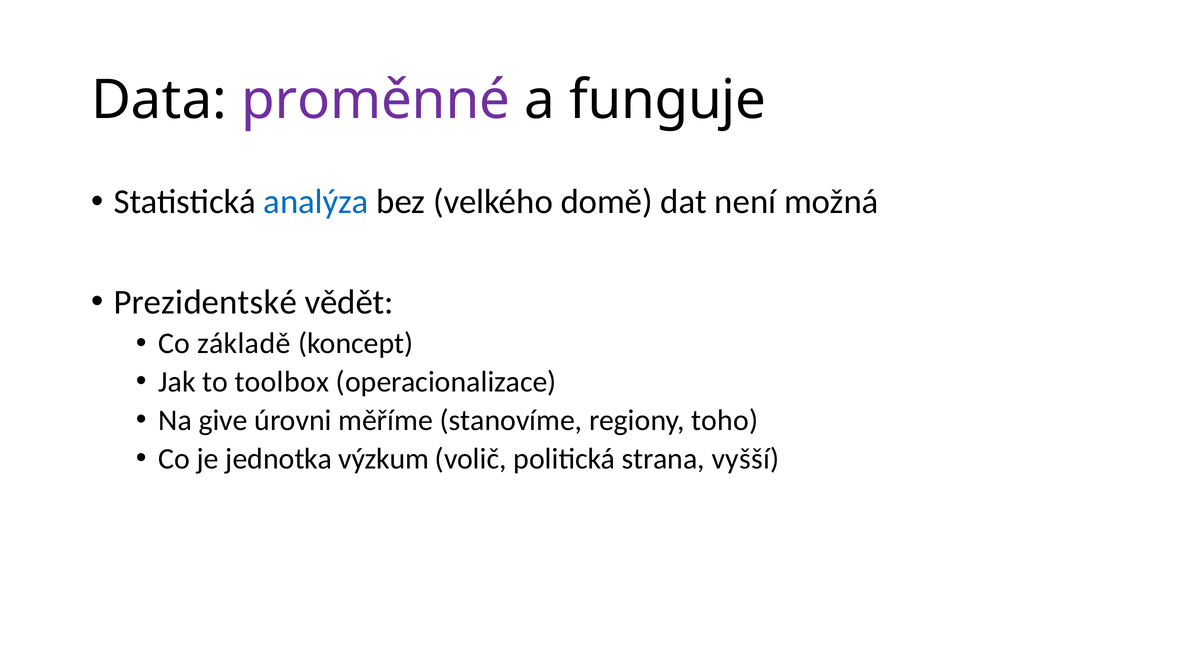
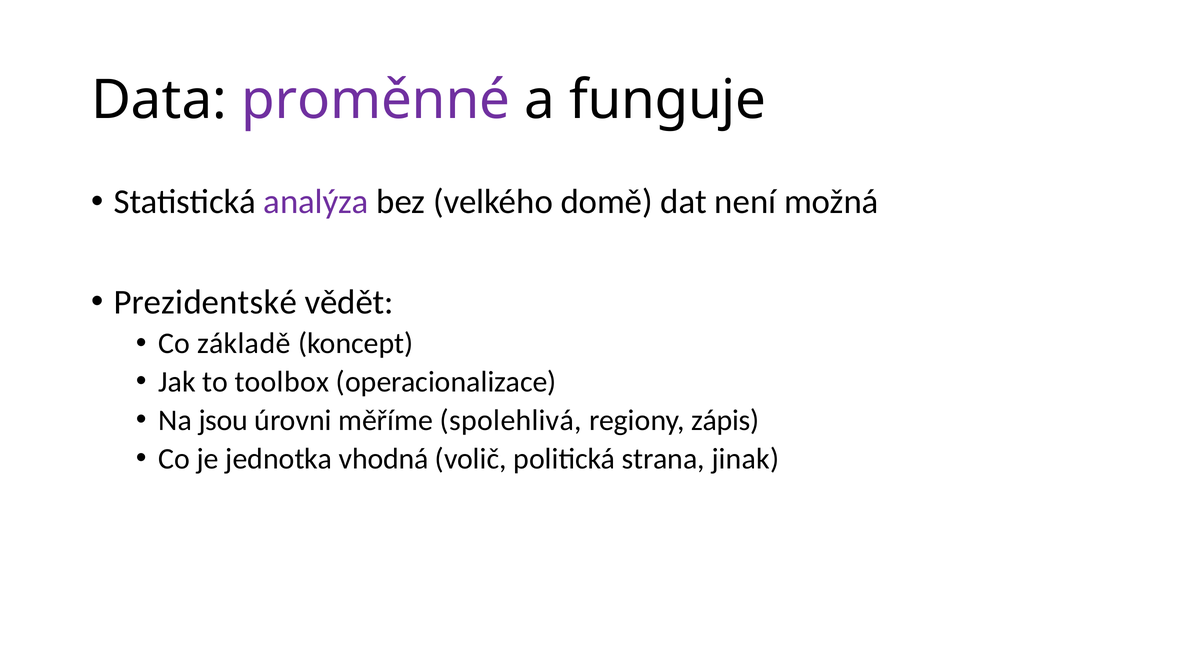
analýza colour: blue -> purple (316, 202)
give: give -> jsou (223, 420)
stanovíme: stanovíme -> spolehlivá (511, 420)
toho: toho -> zápis (725, 420)
výzkum: výzkum -> vhodná (384, 459)
vyšší: vyšší -> jinak (745, 459)
